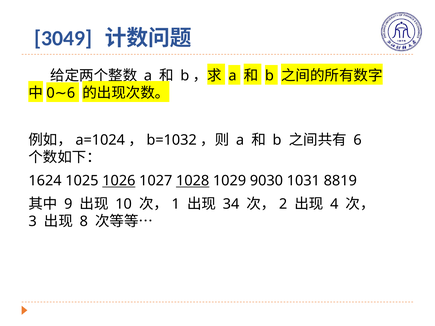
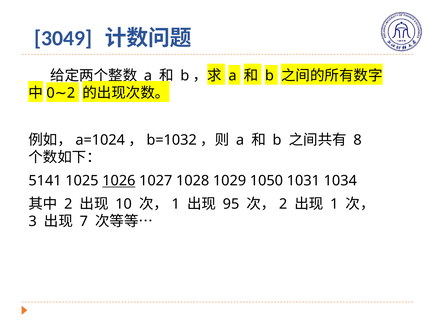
0 6: 6 -> 2 (71, 93)
6: 6 -> 8 (357, 140)
1624: 1624 -> 5141 (45, 181)
1028 underline: present -> none (193, 181)
9030: 9030 -> 1050 (266, 181)
8819: 8819 -> 1034 (340, 181)
9: 9 -> 2 (68, 204)
34: 34 -> 95 (231, 204)
4: 4 -> 1 (334, 204)
8: 8 -> 7 (84, 222)
